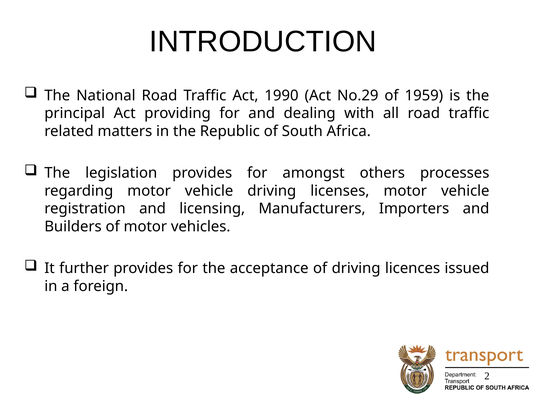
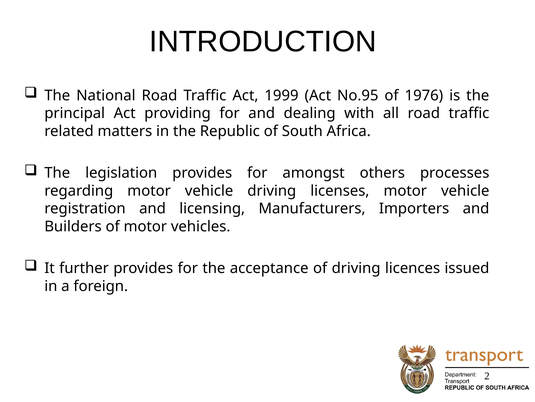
1990: 1990 -> 1999 (282, 95)
No.29: No.29 -> No.95 (358, 95)
1959: 1959 -> 1976 (424, 95)
